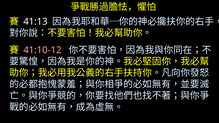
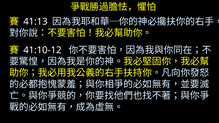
41:10-12 colour: pink -> white (42, 50)
